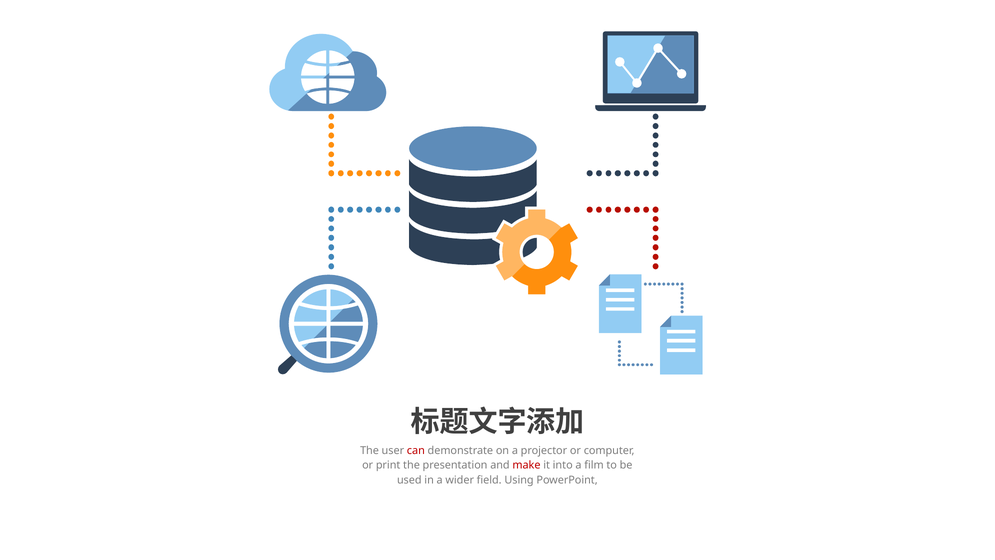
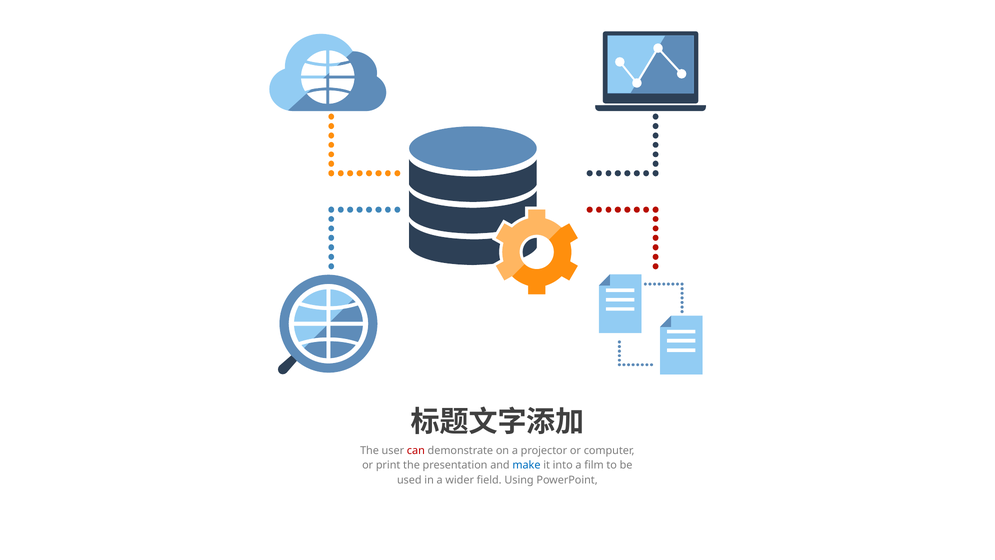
make colour: red -> blue (526, 465)
